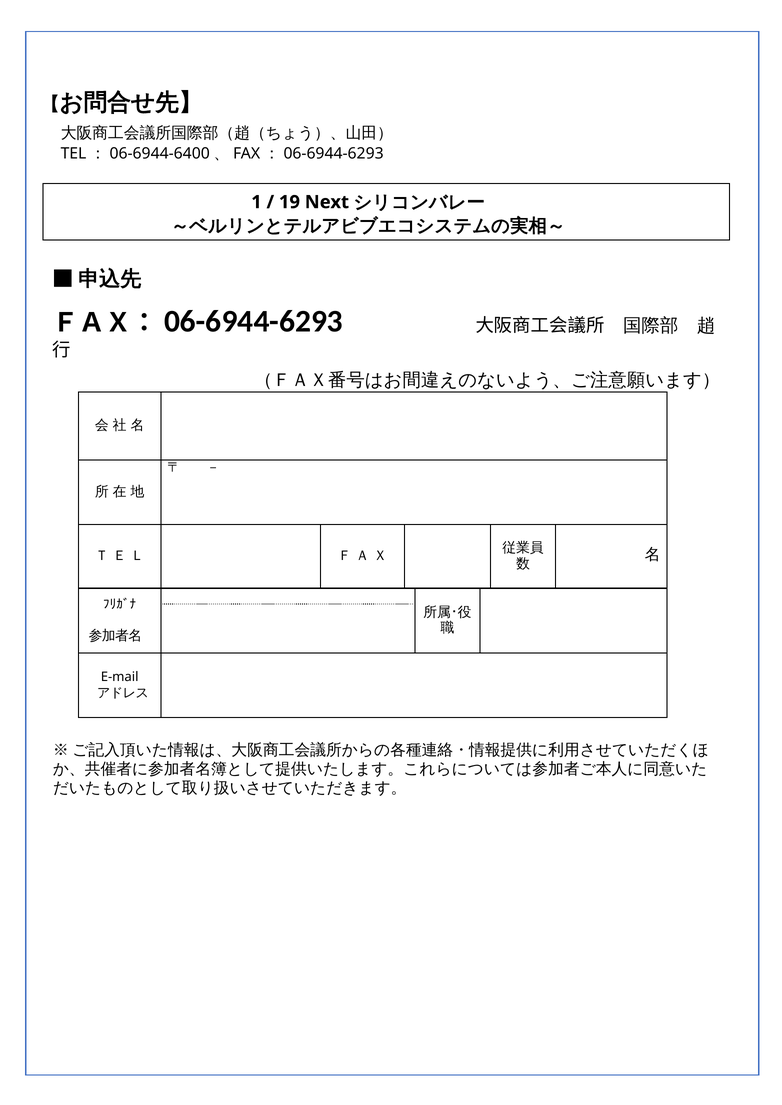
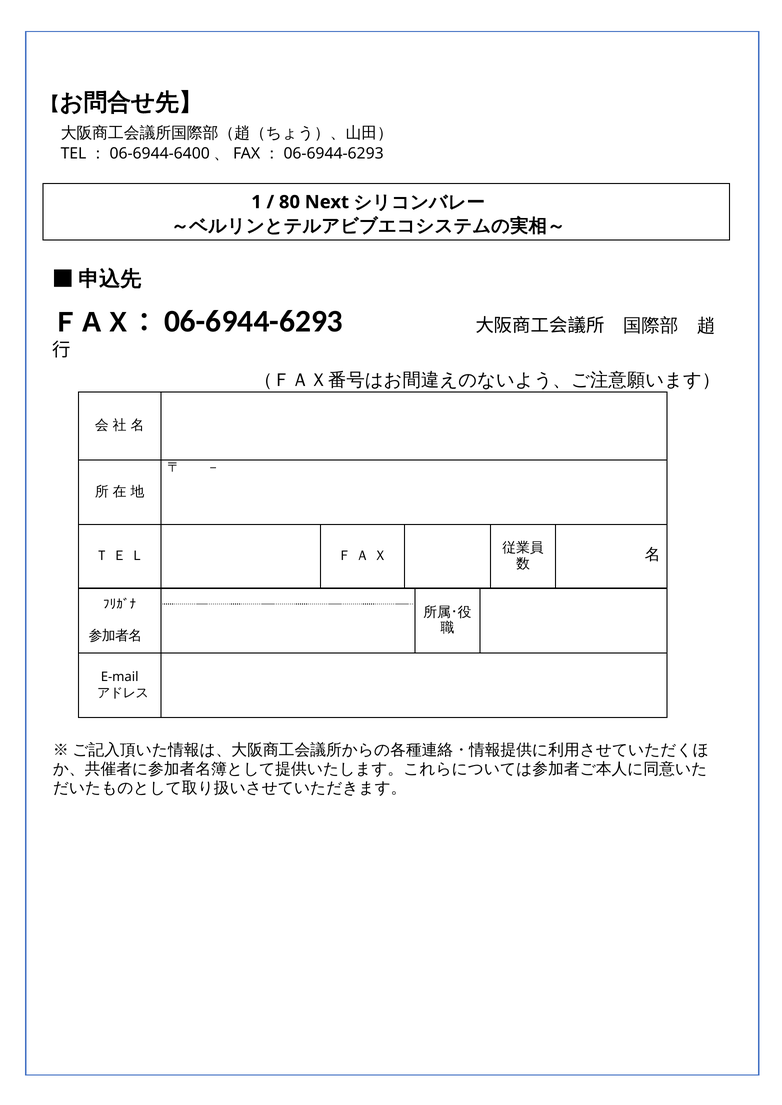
19: 19 -> 80 (289, 202)
